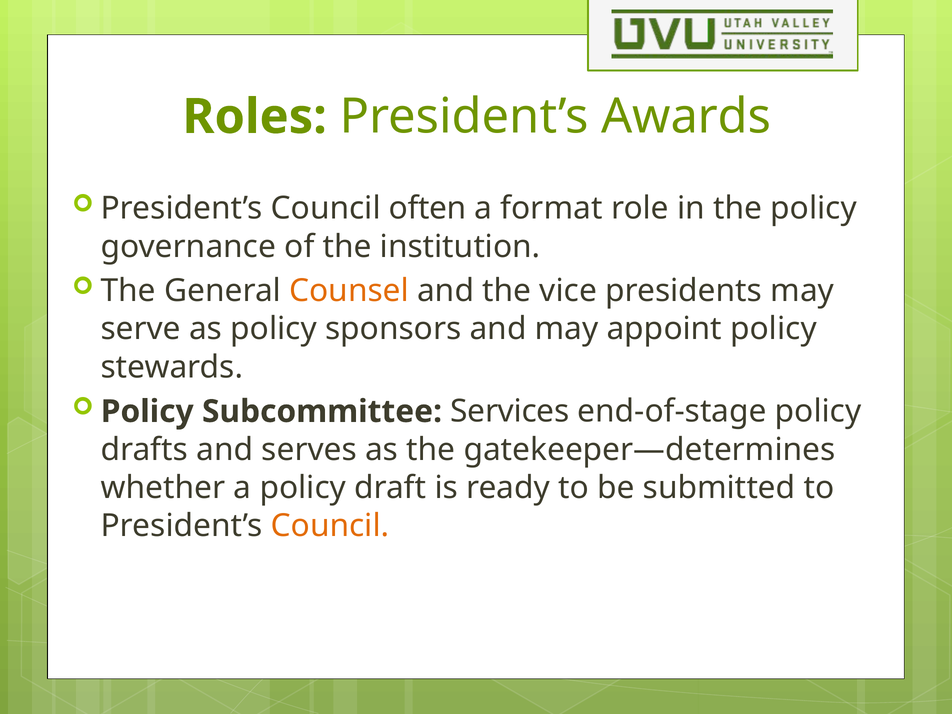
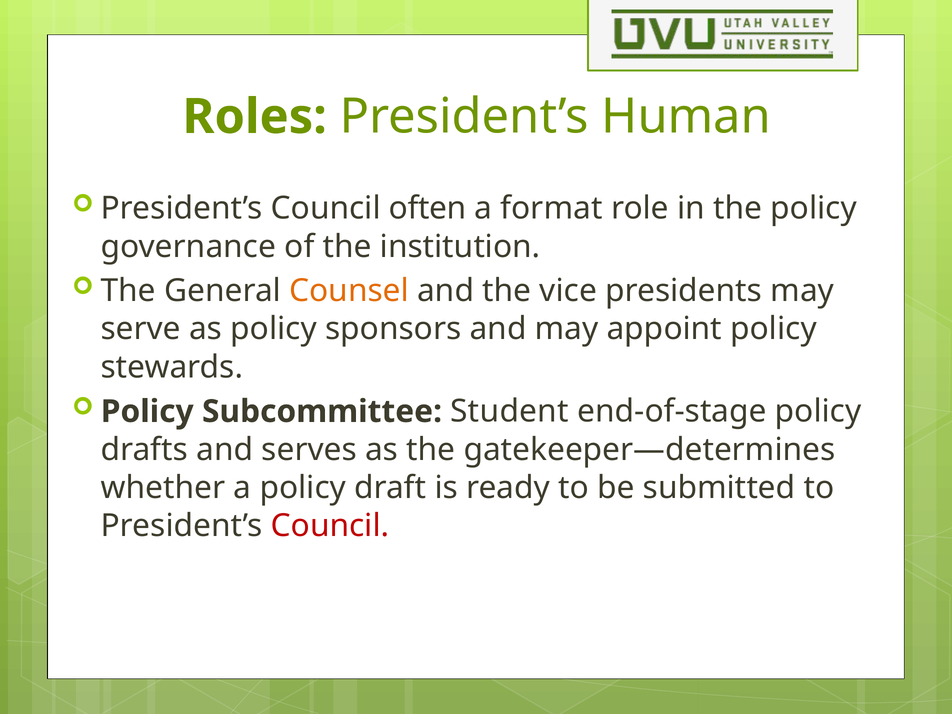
Awards: Awards -> Human (686, 117)
Services: Services -> Student (510, 412)
Council colour: orange -> red (330, 526)
